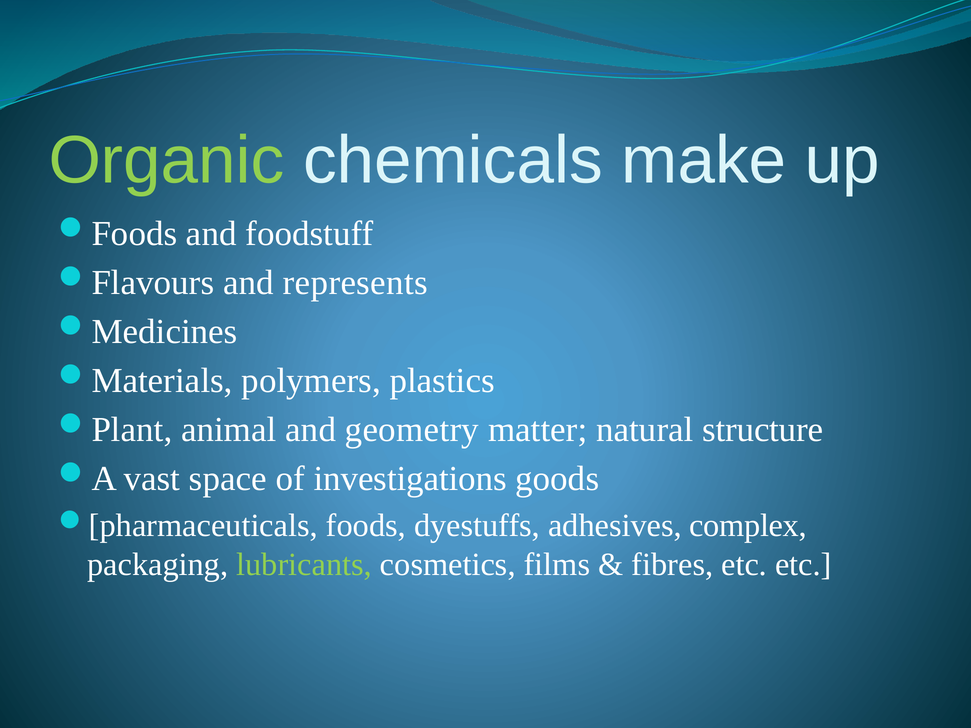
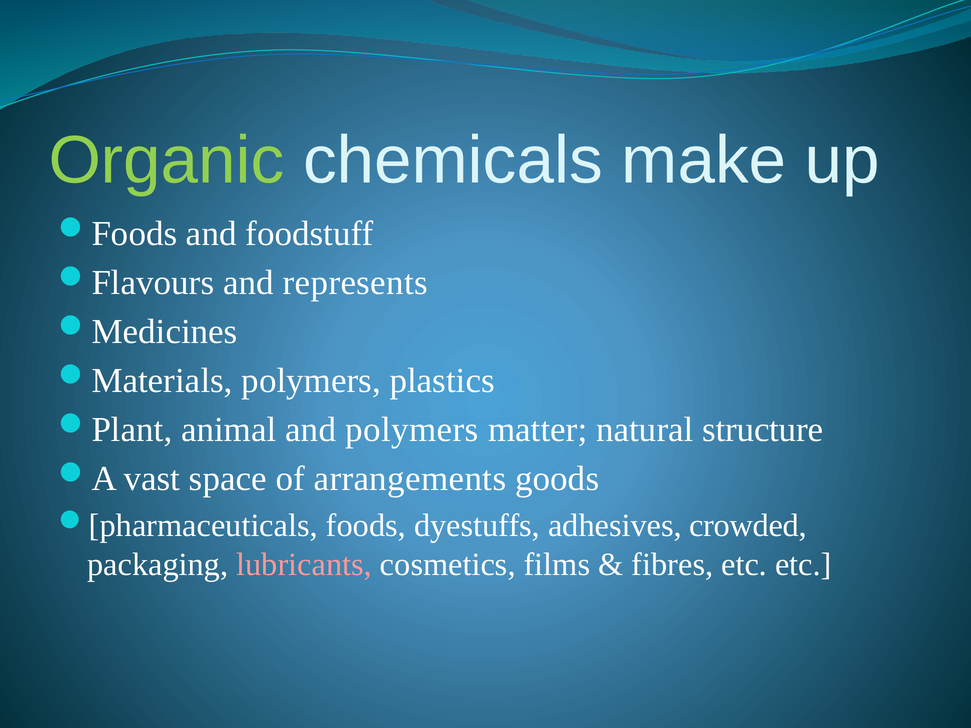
and geometry: geometry -> polymers (412, 430)
investigations: investigations -> arrangements (410, 479)
complex: complex -> crowded (748, 526)
lubricants colour: light green -> pink (304, 565)
